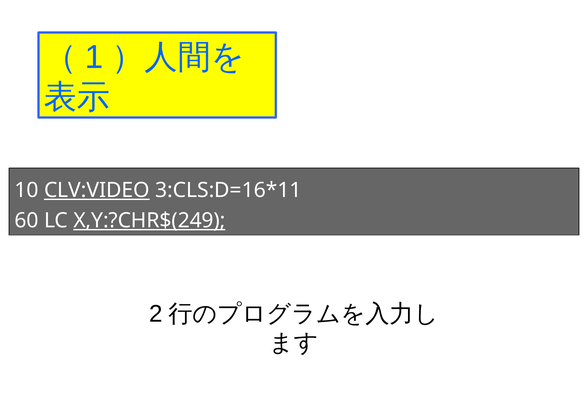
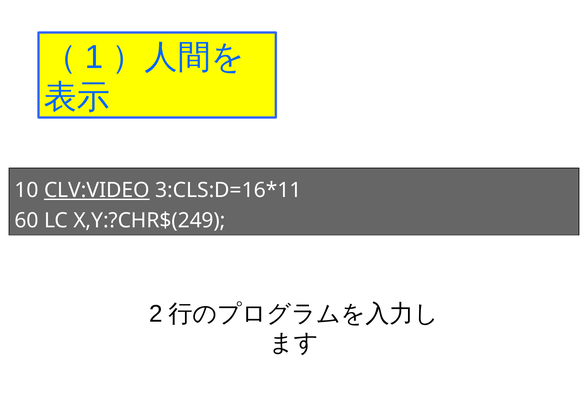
X,Y:?CHR$(249 underline: present -> none (149, 221)
